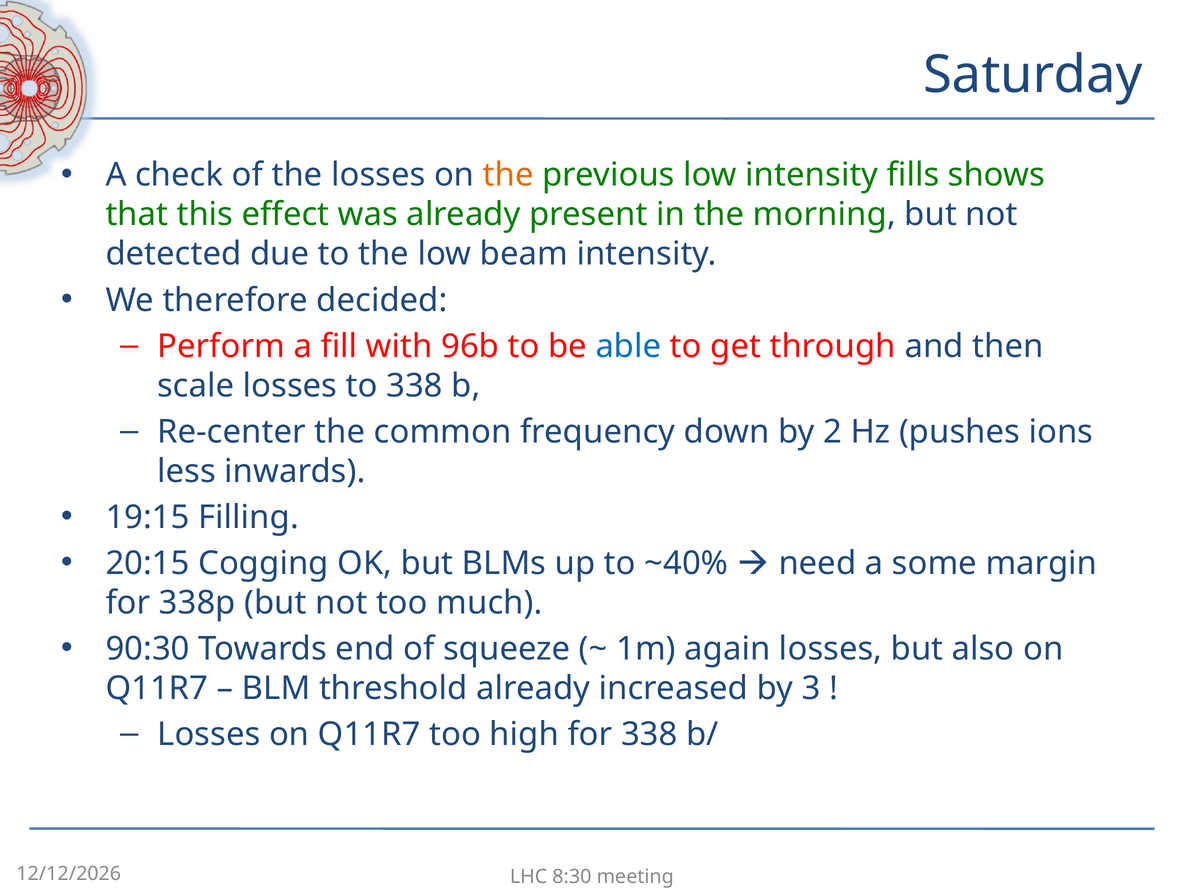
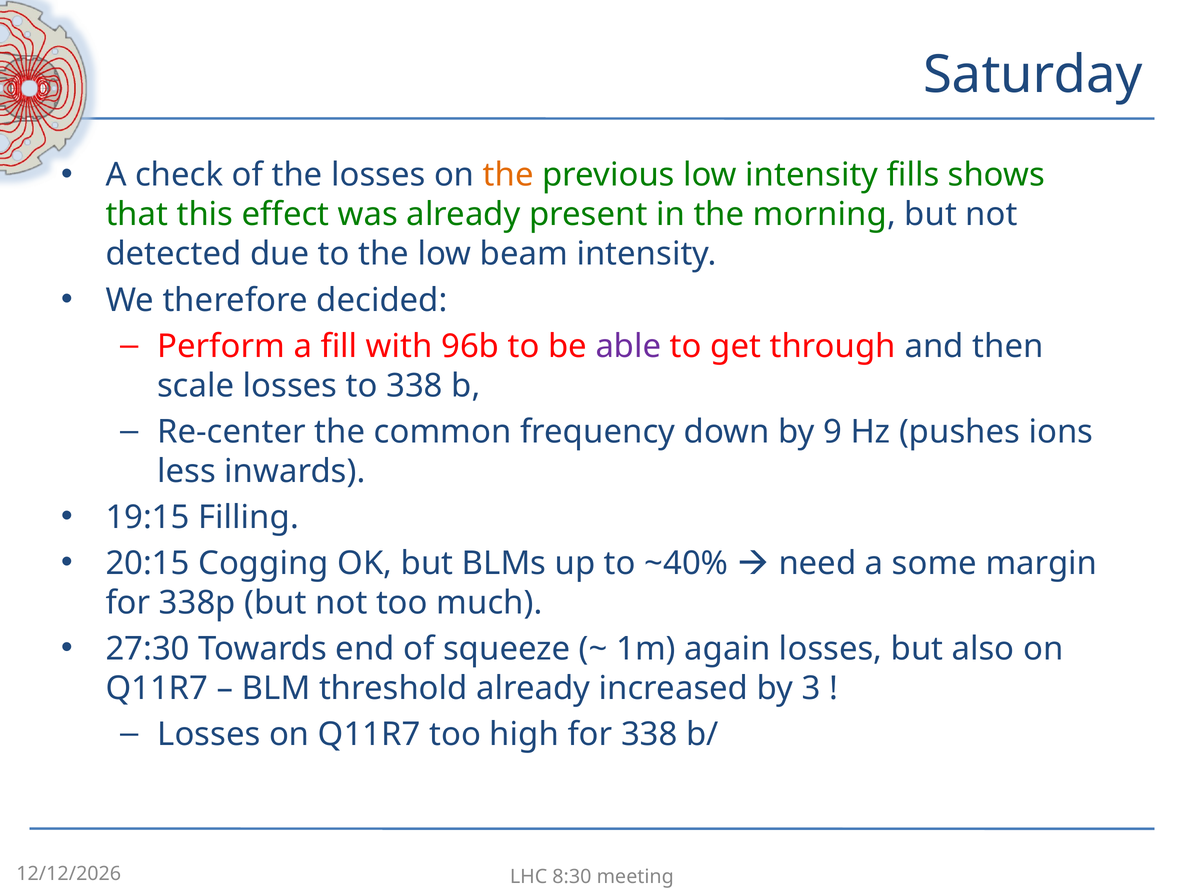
able colour: blue -> purple (628, 346)
2: 2 -> 9 (833, 432)
90:30: 90:30 -> 27:30 (148, 649)
